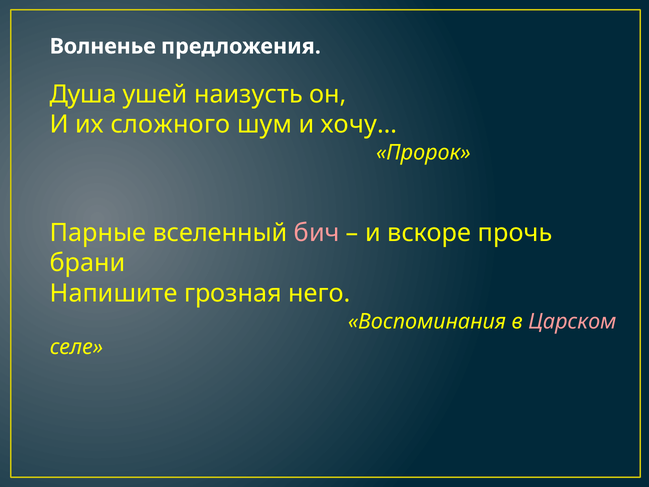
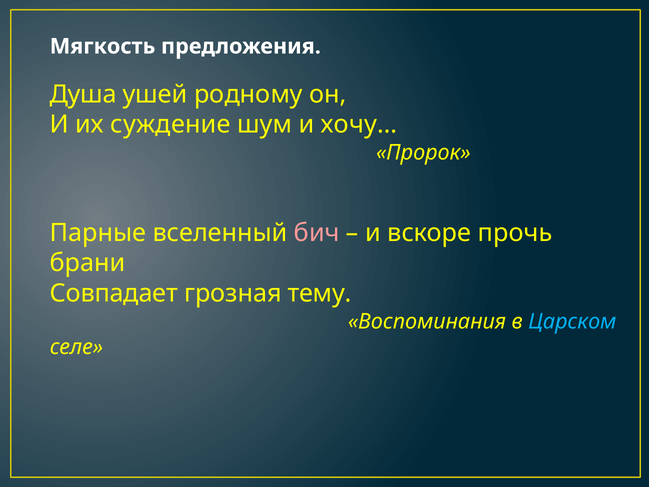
Волненье: Волненье -> Мягкость (103, 46)
наизусть: наизусть -> родному (248, 94)
сложного: сложного -> суждение (171, 125)
Напишите: Напишите -> Совпадает (114, 293)
него: него -> тему (320, 293)
Царском colour: pink -> light blue (572, 321)
